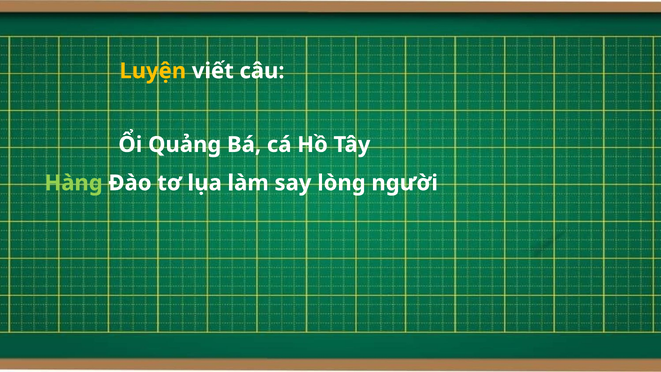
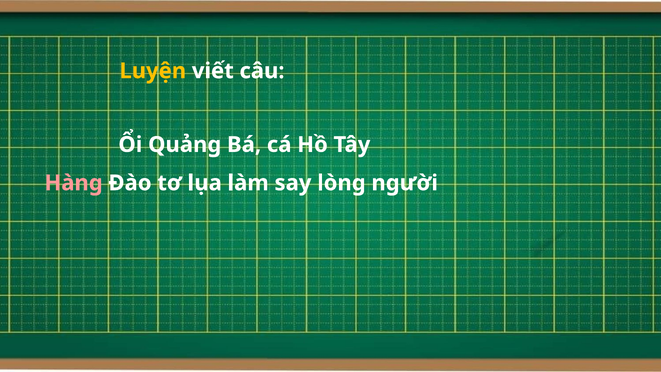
Hàng colour: light green -> pink (74, 183)
